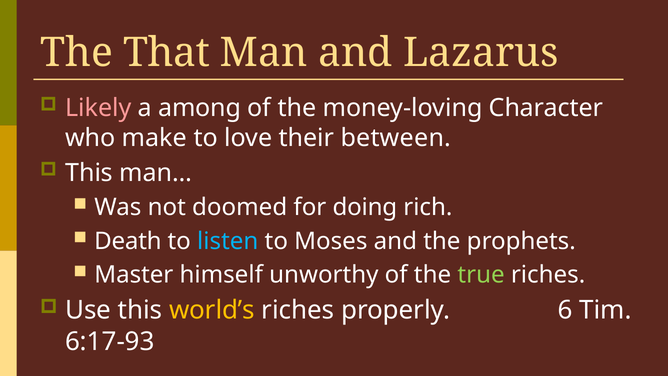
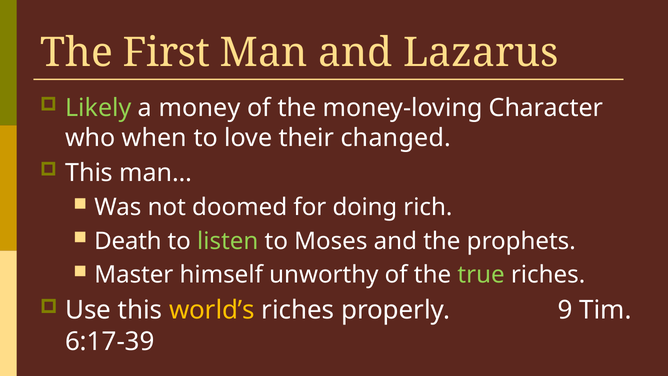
That: That -> First (167, 53)
Likely colour: pink -> light green (98, 108)
among: among -> money (200, 108)
make: make -> when (154, 138)
between: between -> changed (396, 138)
listen colour: light blue -> light green (228, 241)
6: 6 -> 9 (565, 310)
6:17-93: 6:17-93 -> 6:17-39 (110, 341)
